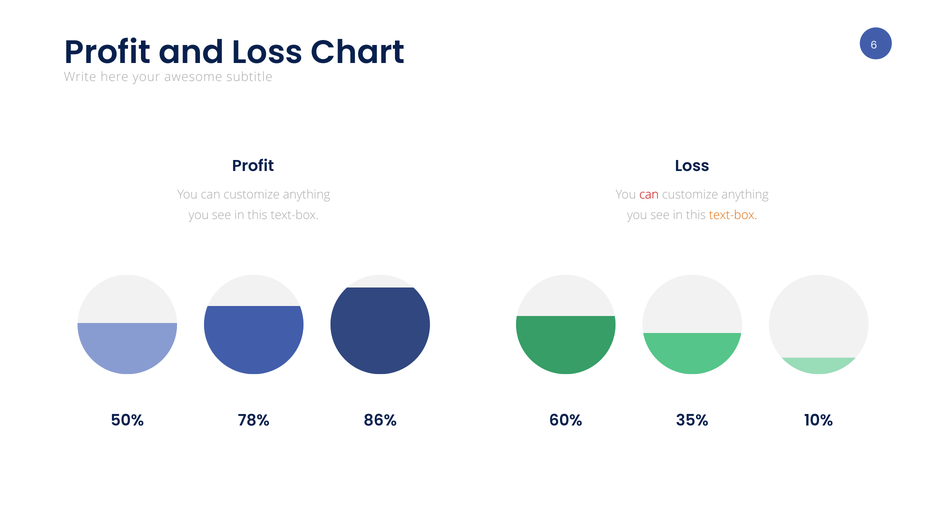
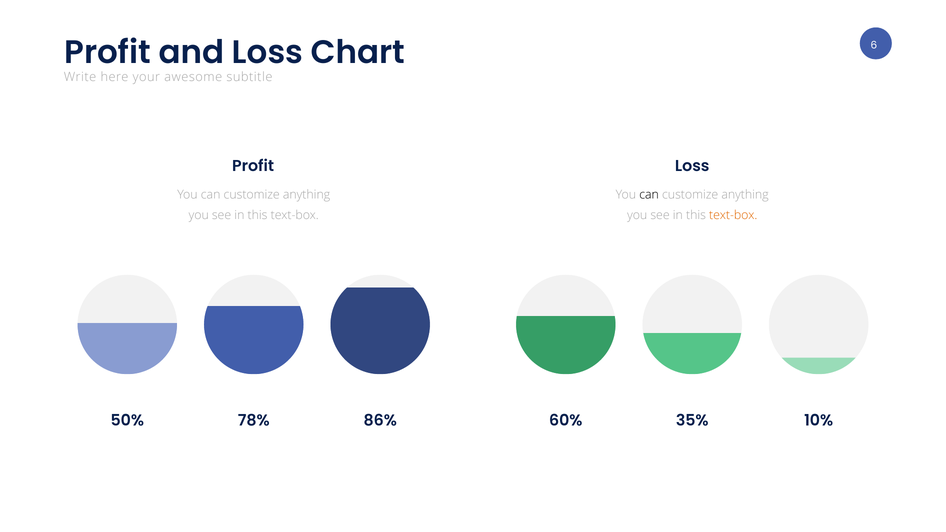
can colour: red -> black (649, 195)
